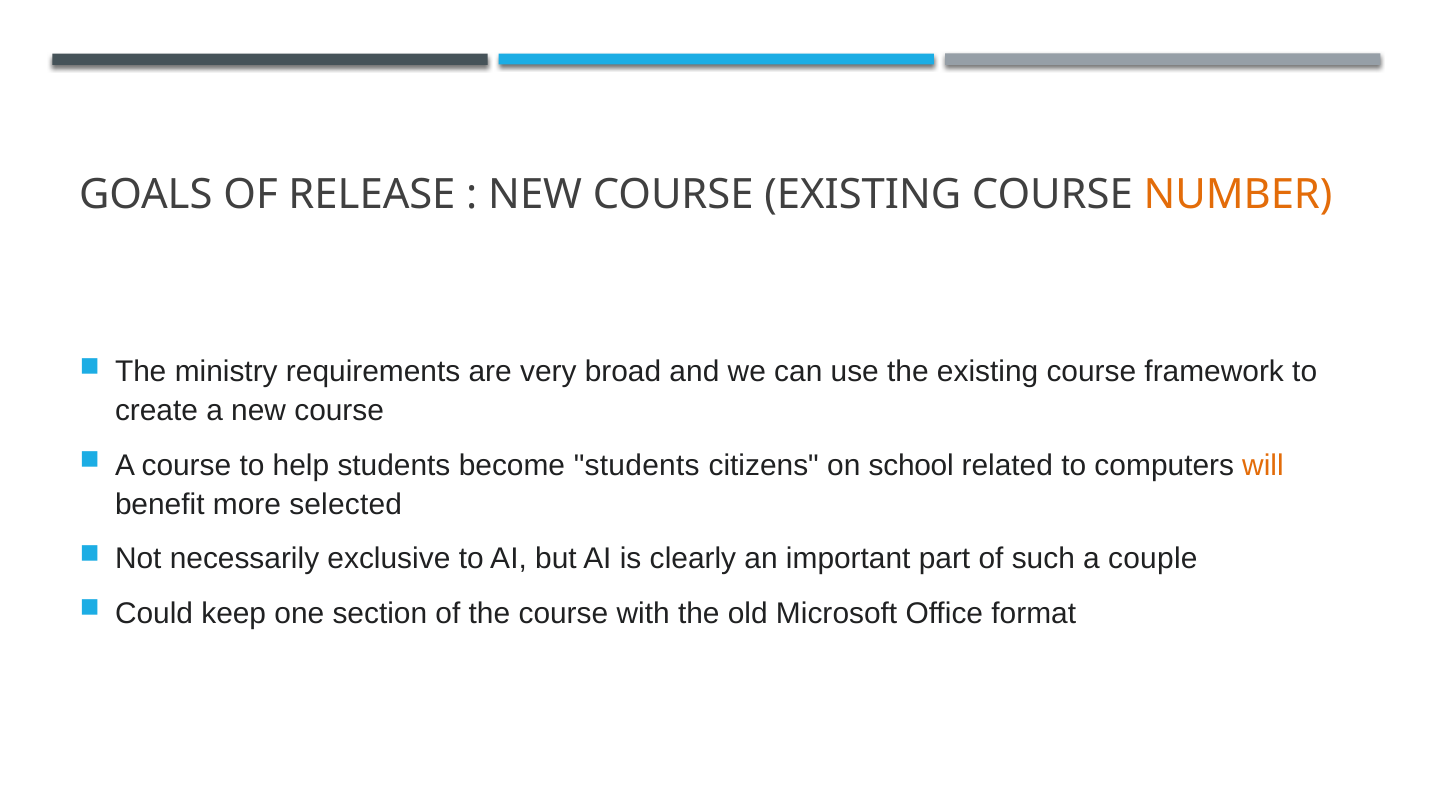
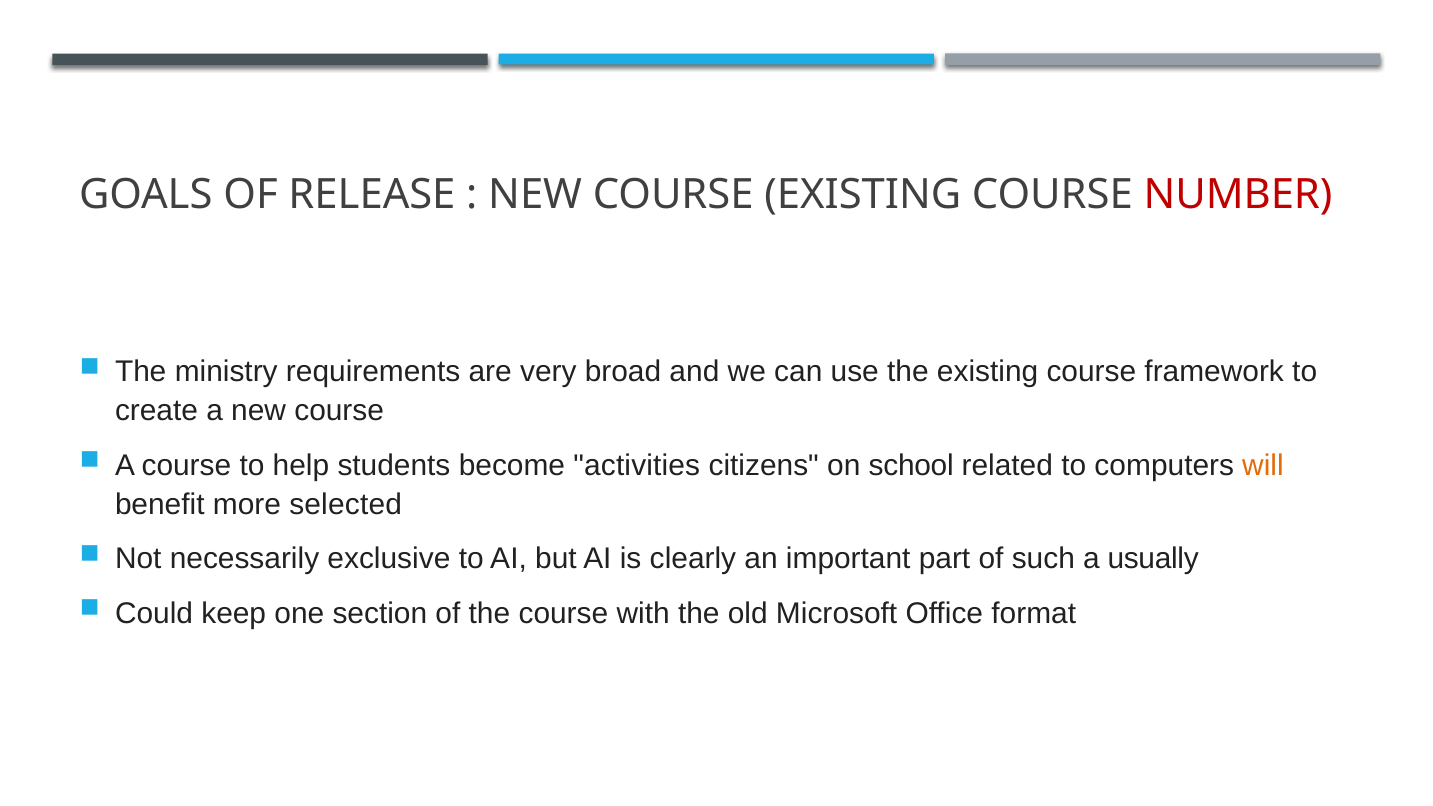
NUMBER colour: orange -> red (1238, 195)
become students: students -> activities (637, 465)
couple: couple -> usually (1153, 559)
